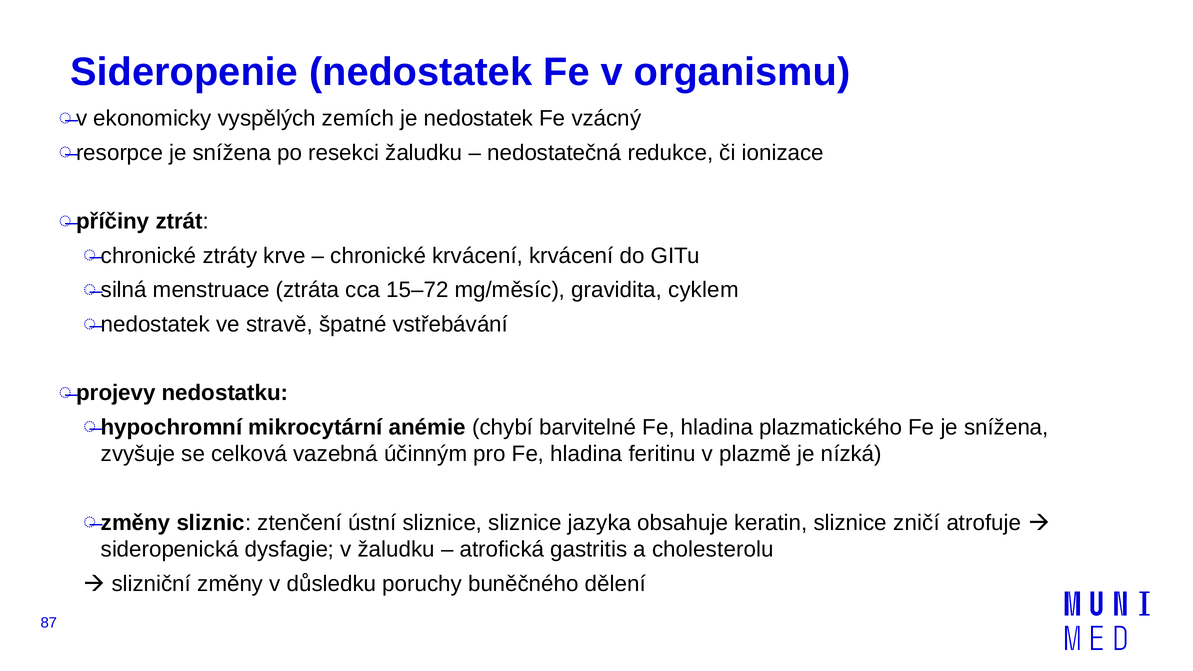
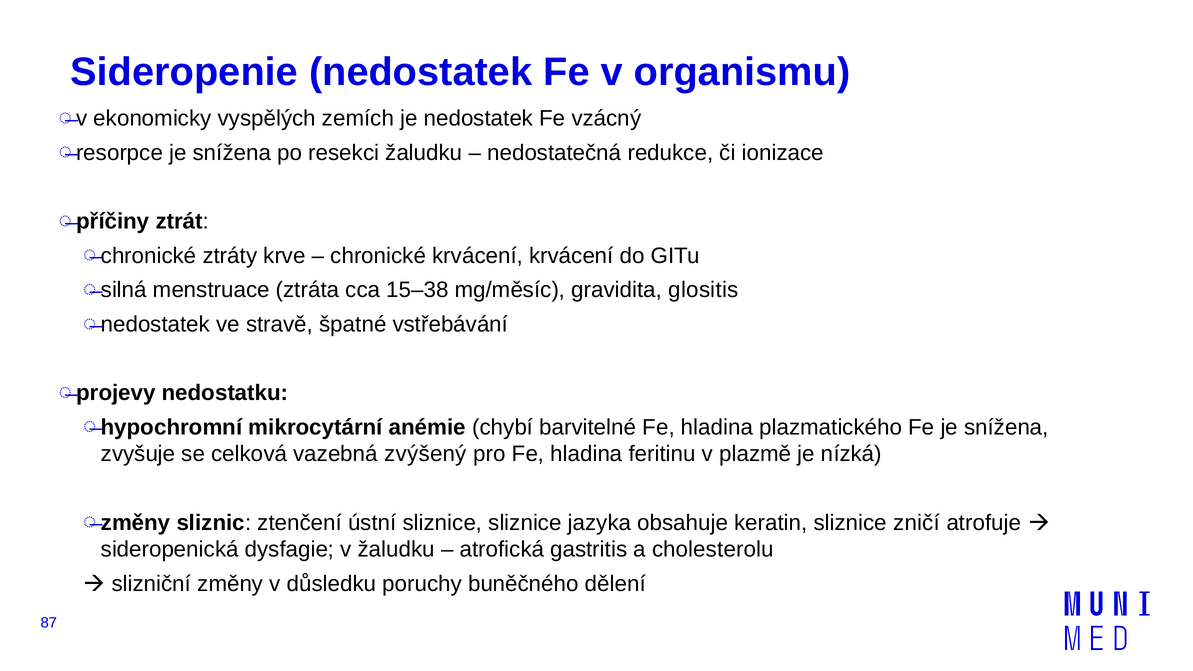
15–72: 15–72 -> 15–38 (417, 290)
cyklem: cyklem -> glositis (703, 290)
účinným: účinným -> zvýšený (425, 454)
